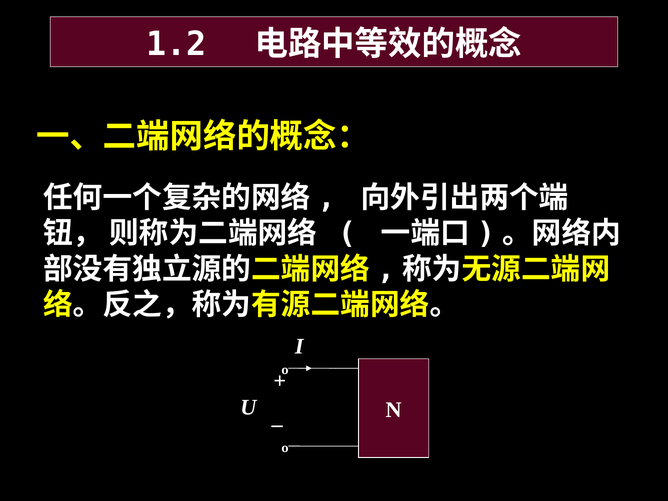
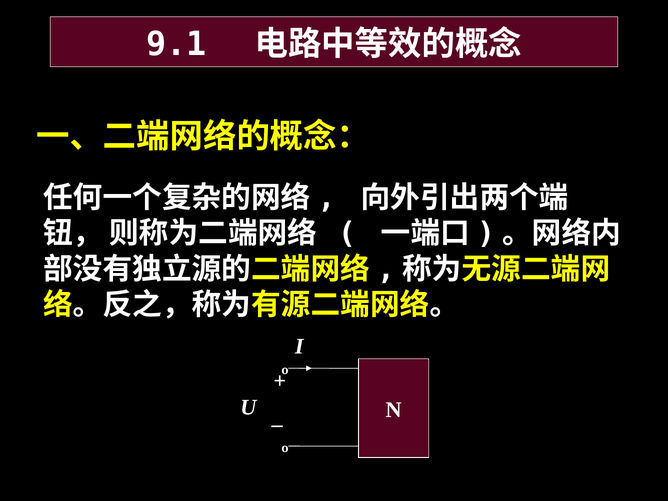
1.2: 1.2 -> 9.1 (176, 44)
